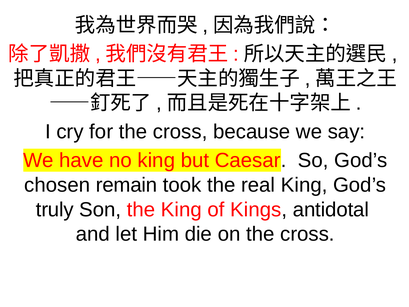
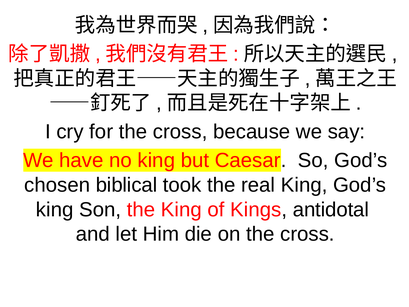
remain: remain -> biblical (126, 185)
truly: truly -> king (55, 209)
